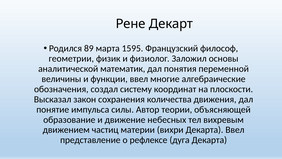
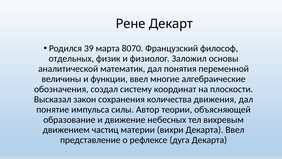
89: 89 -> 39 (89, 48)
1595: 1595 -> 8070 (132, 48)
геометрии: геометрии -> отдельных (71, 58)
